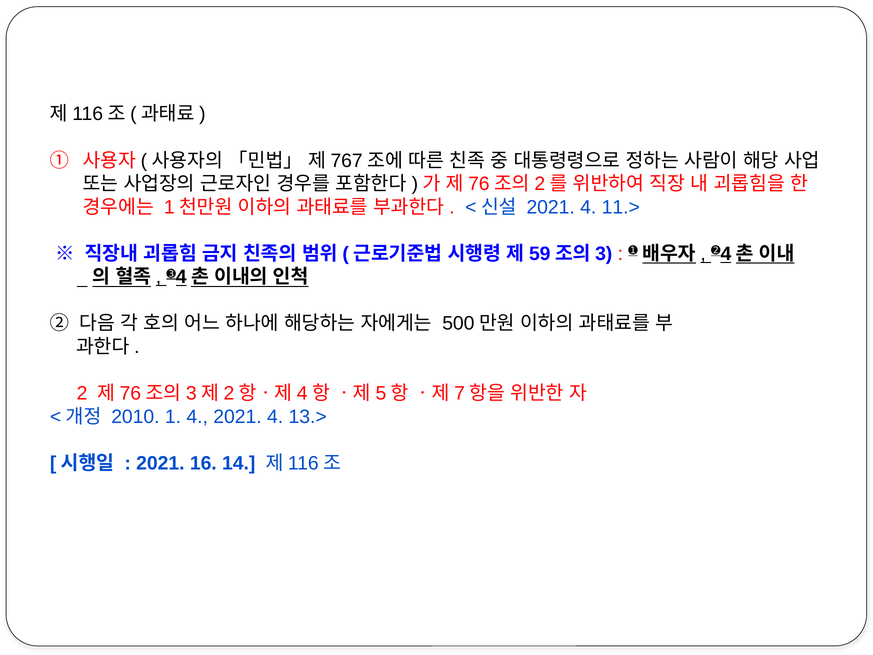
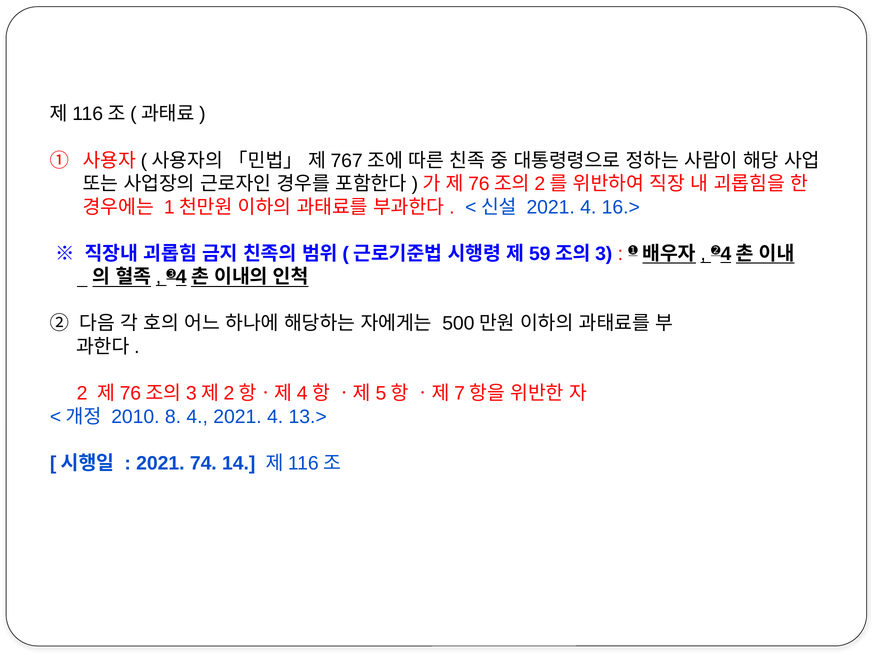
11.>: 11.> -> 16.> (621, 207)
1: 1 -> 8 (173, 417)
16: 16 -> 74 (203, 463)
